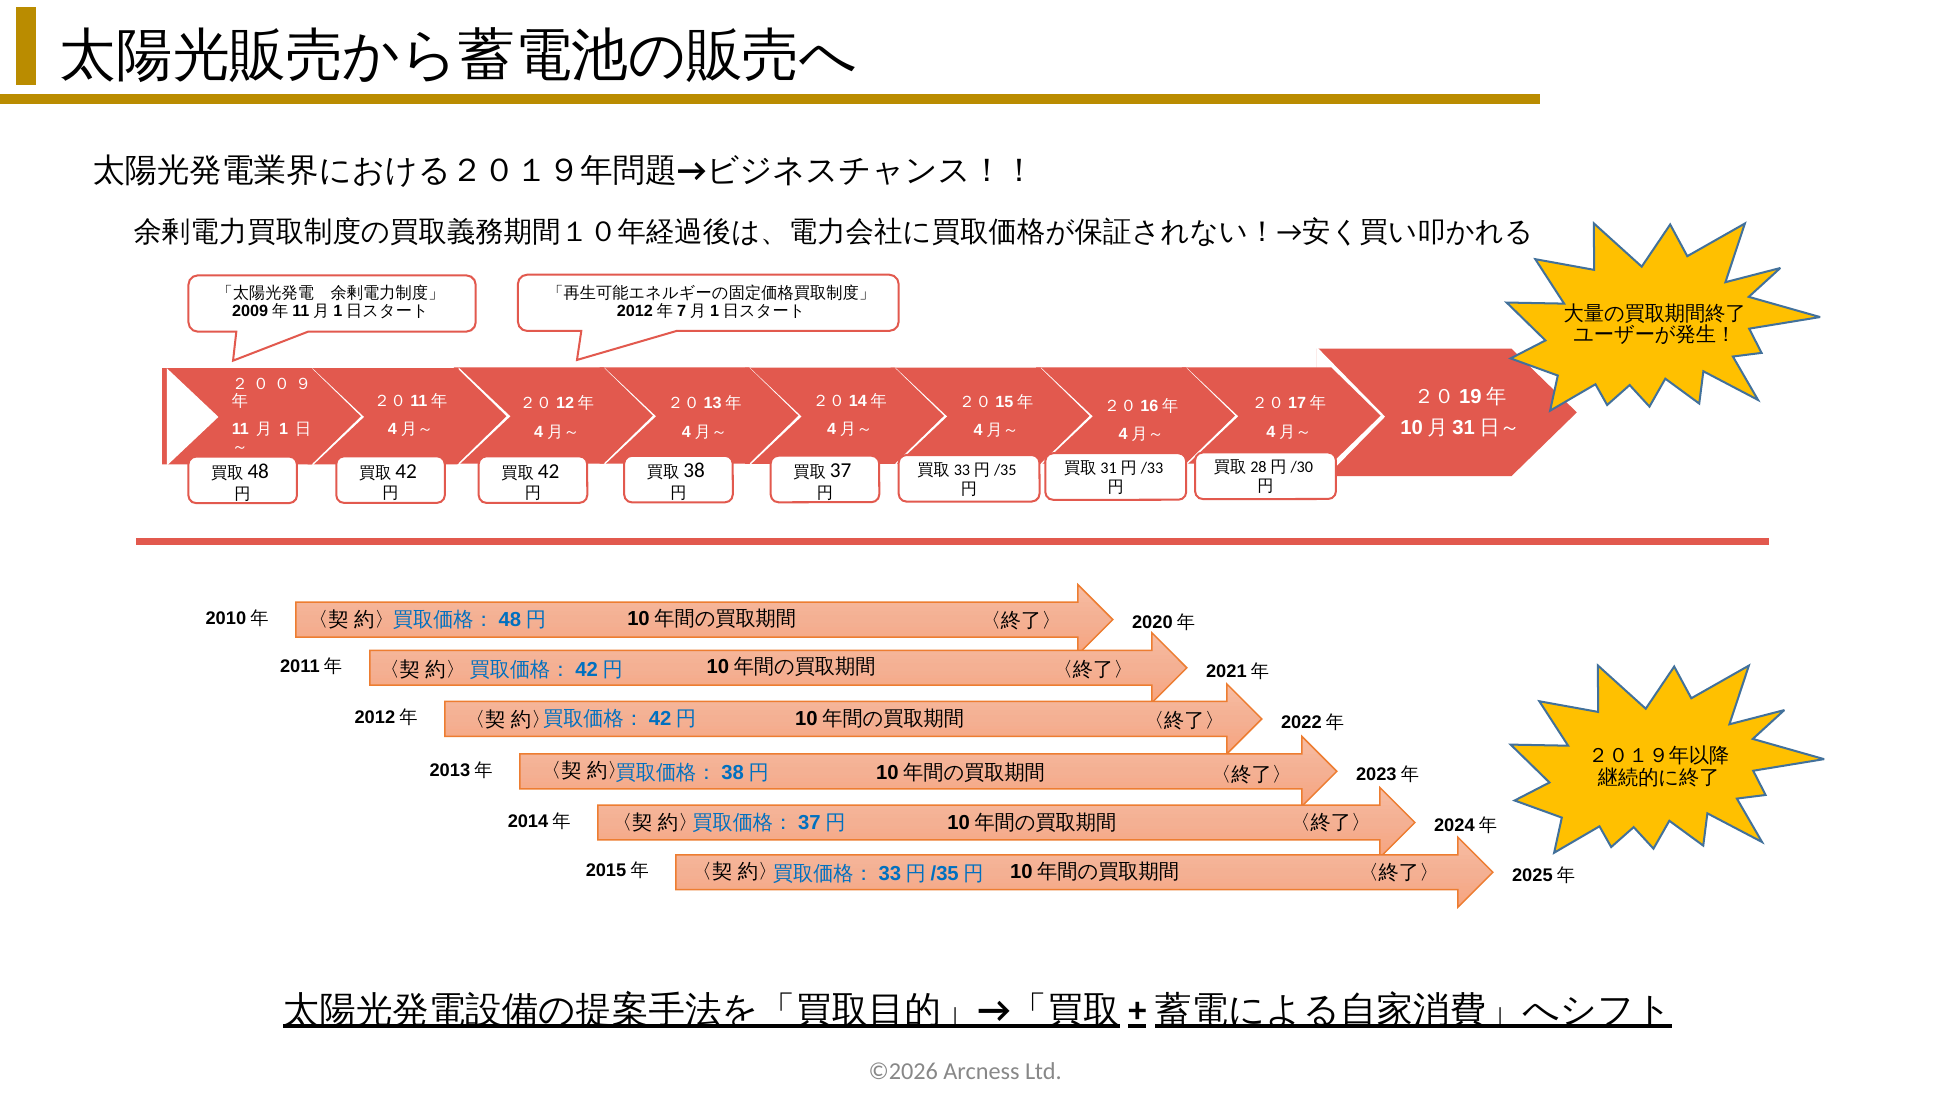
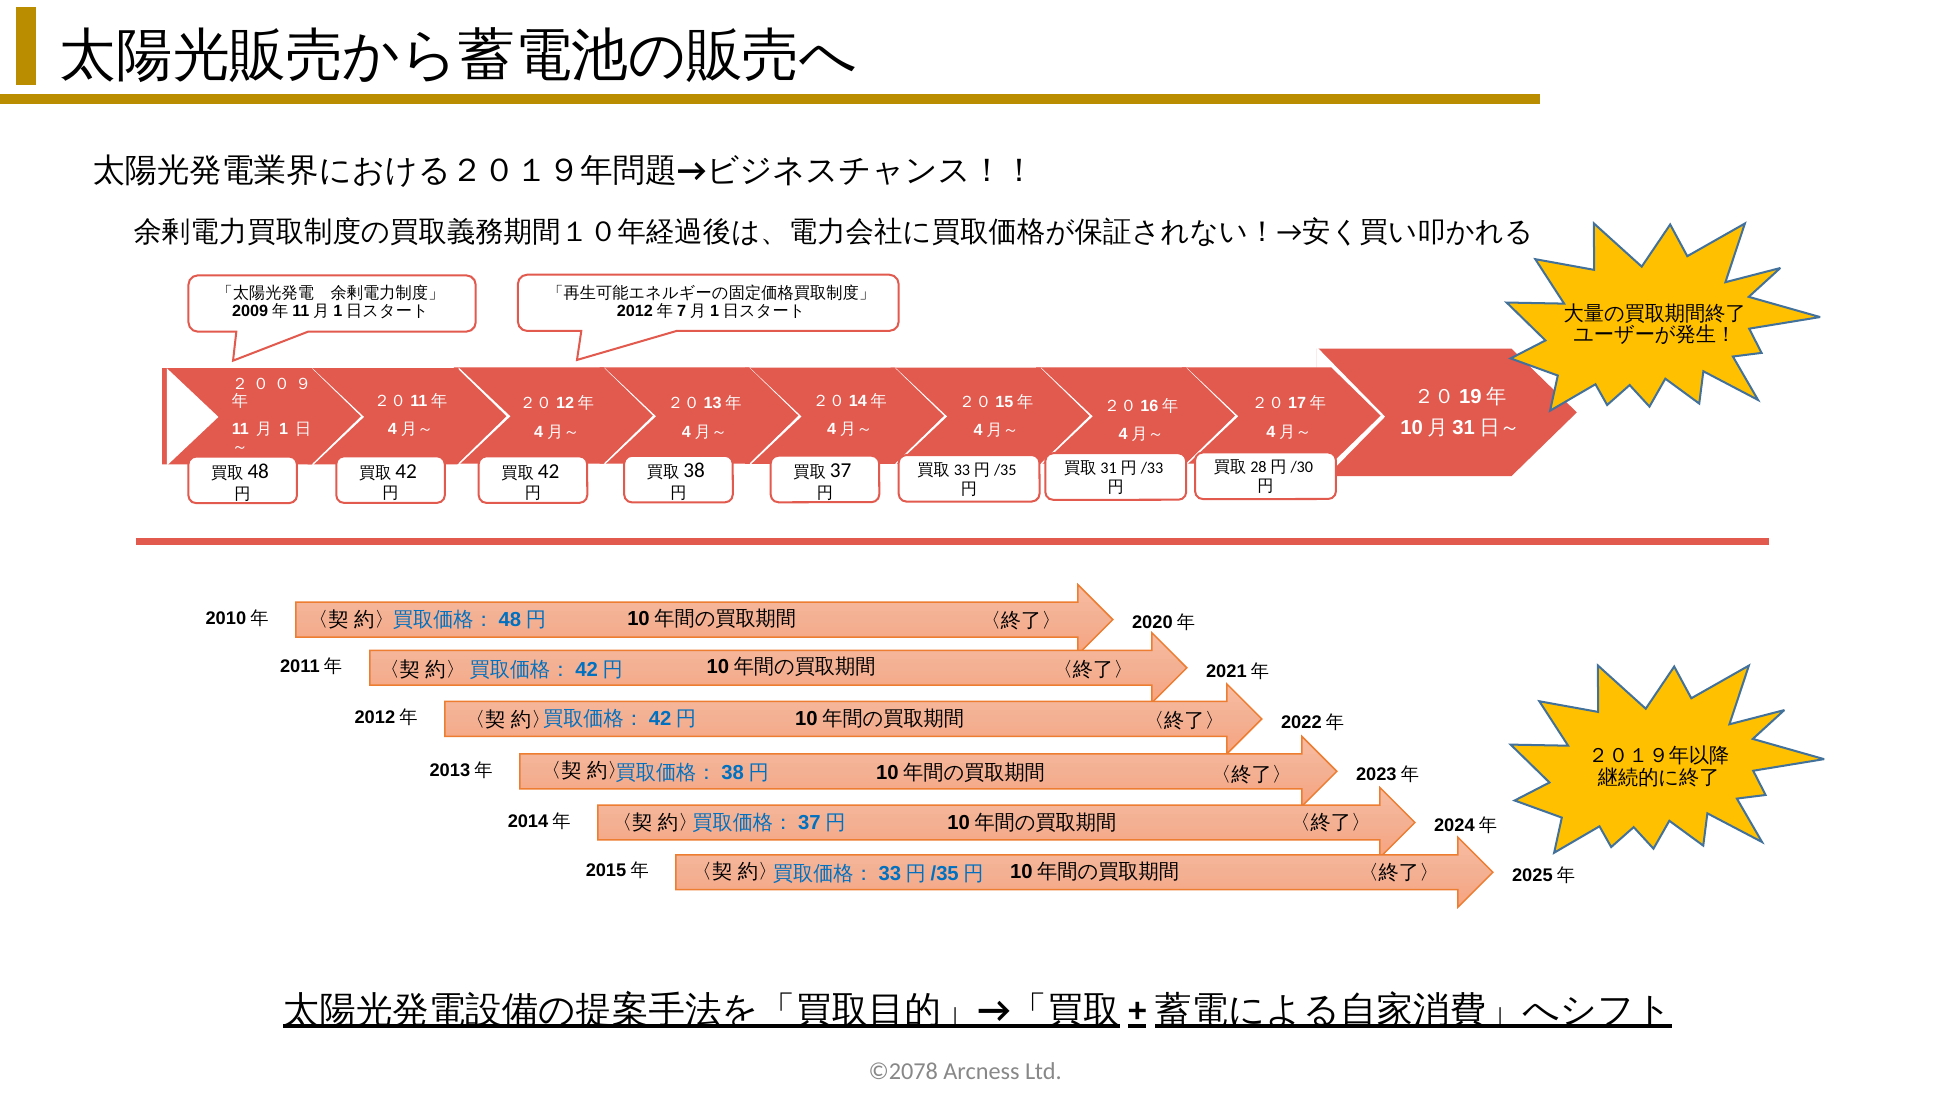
©2026: ©2026 -> ©2078 (903, 1071)
